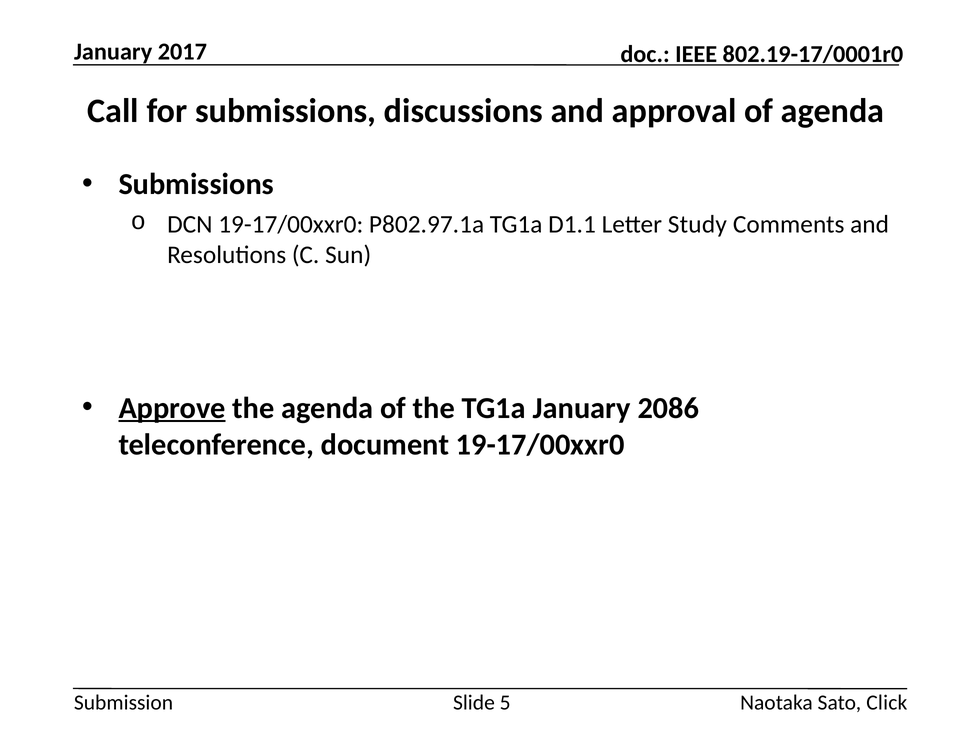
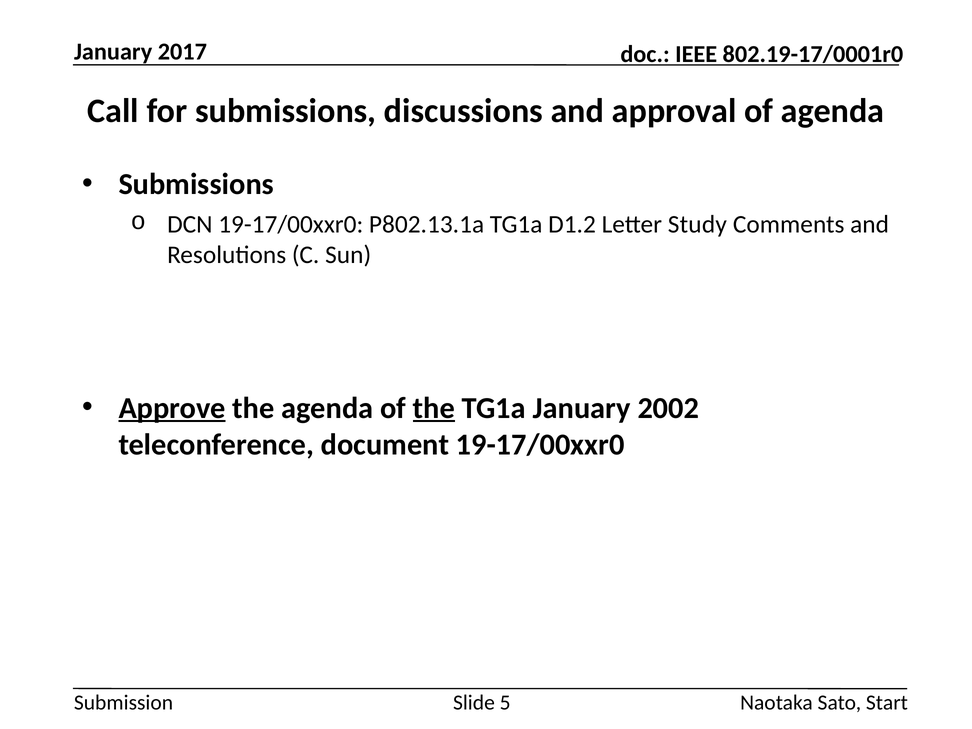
P802.97.1a: P802.97.1a -> P802.13.1a (427, 224)
D1.1: D1.1 -> D1.2 (572, 224)
the underline: none -> present (434, 408)
2086: 2086 -> 2002 (668, 408)
Click: Click -> Start (887, 703)
